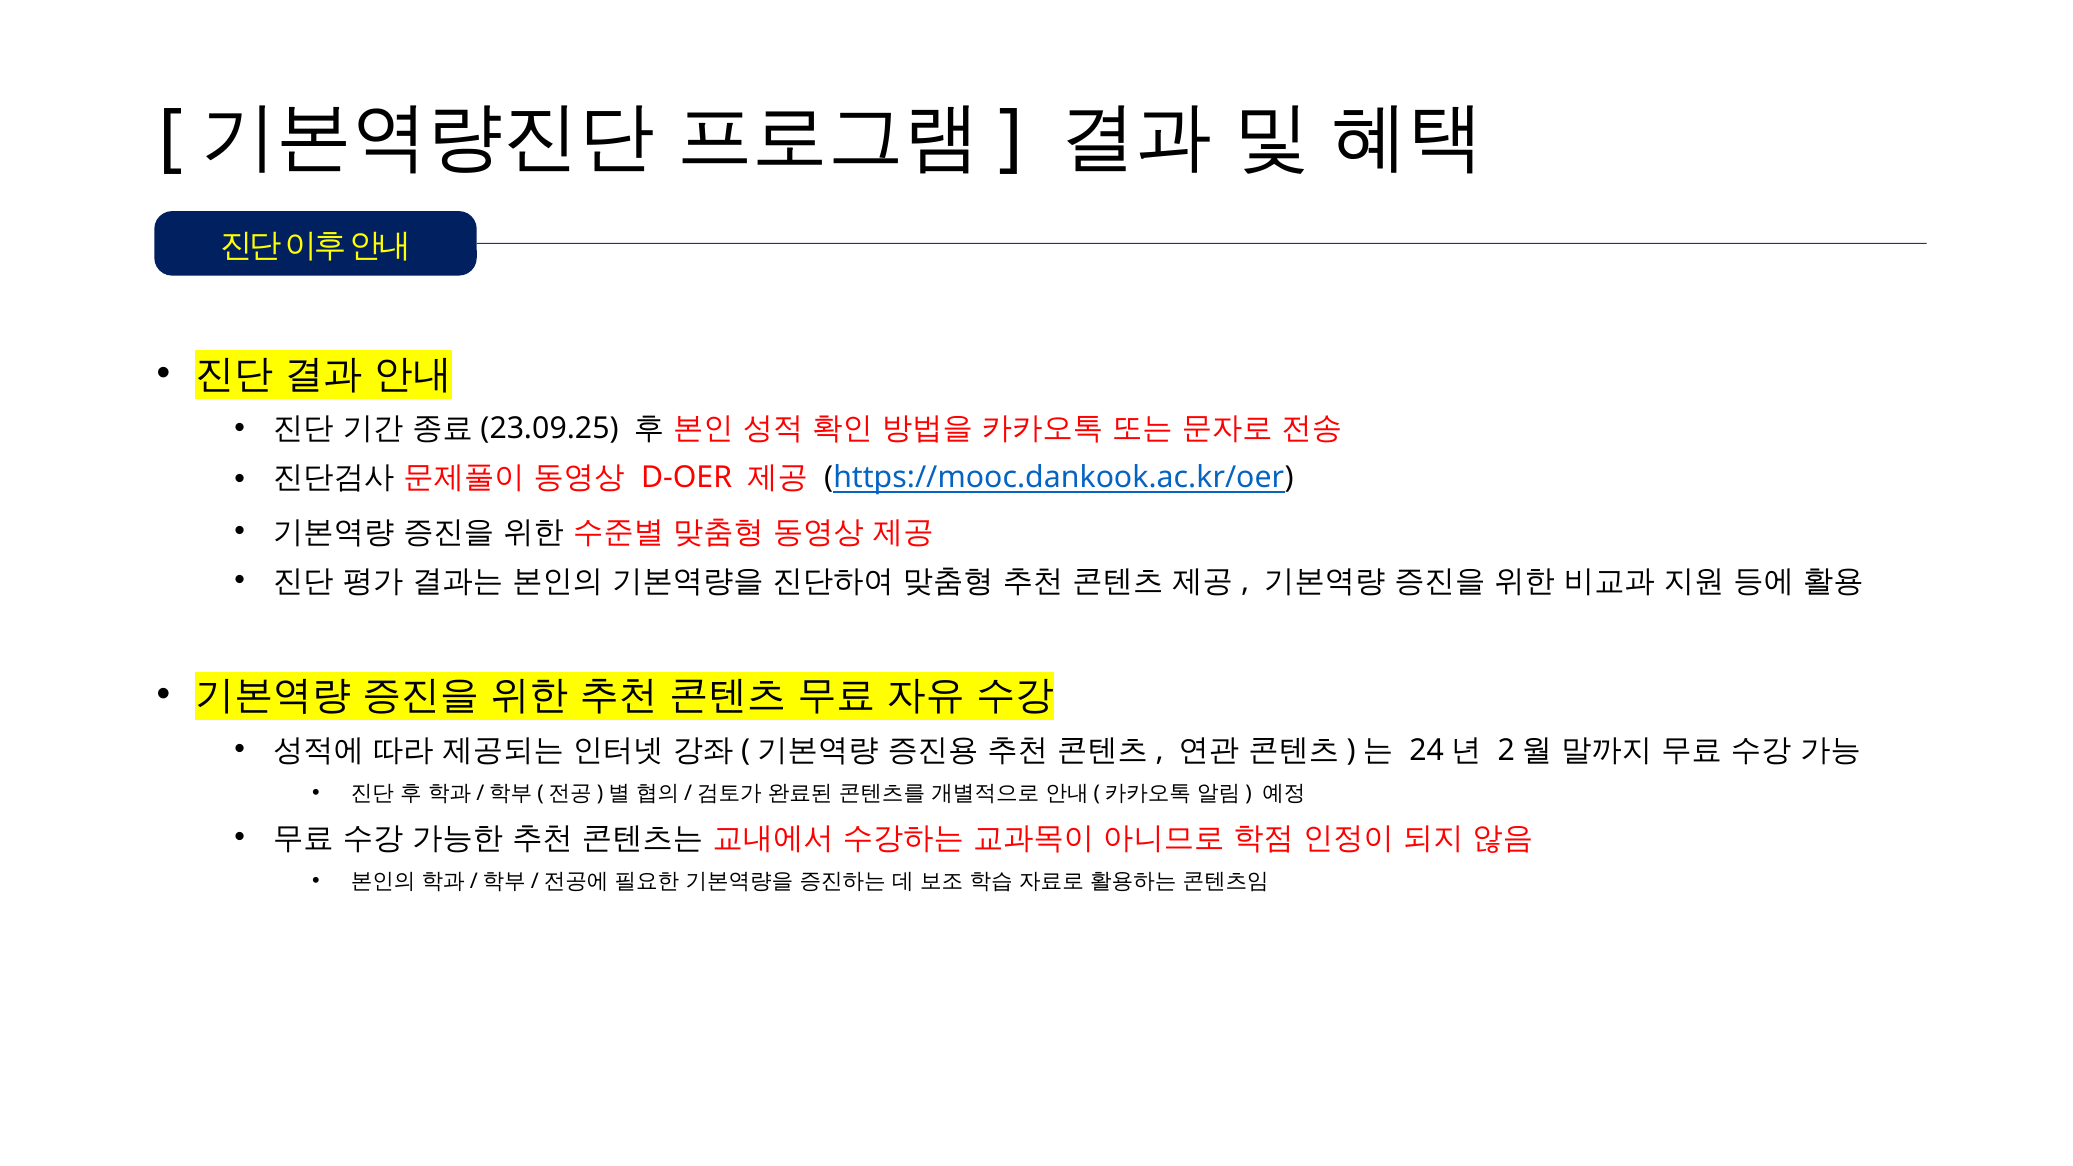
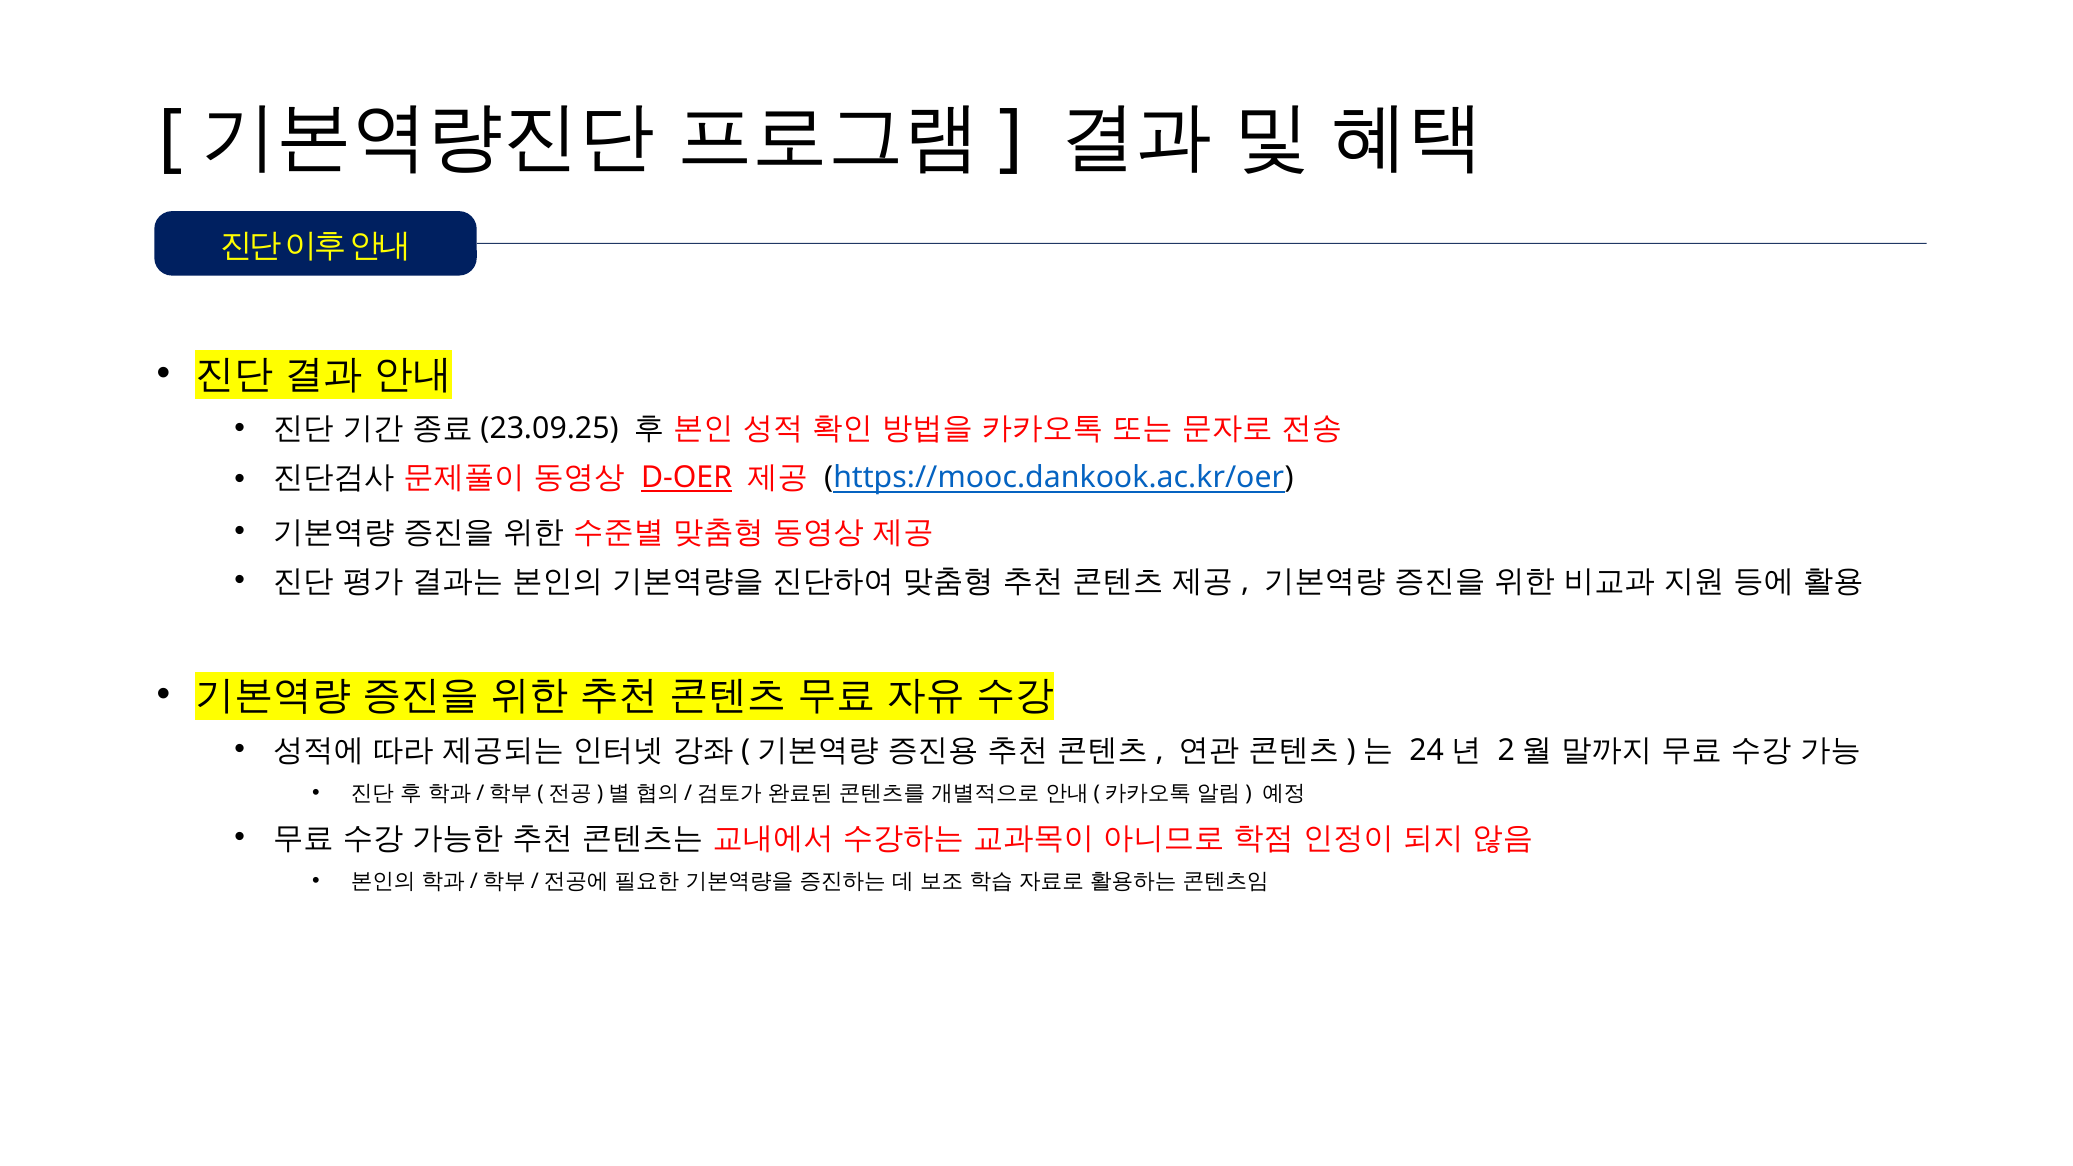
D-OER underline: none -> present (687, 478)
